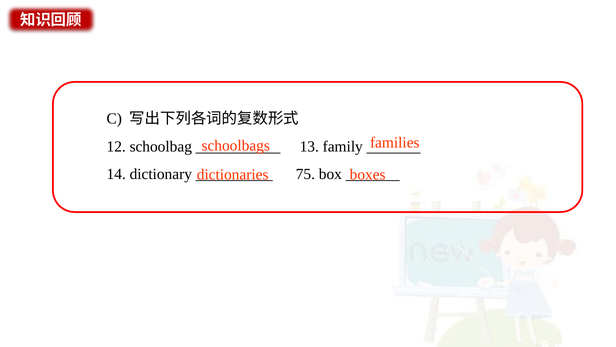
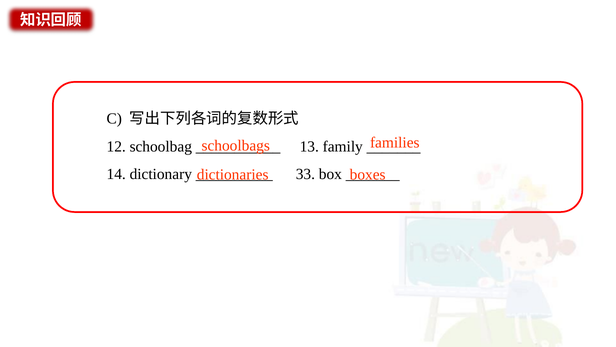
75: 75 -> 33 (305, 174)
